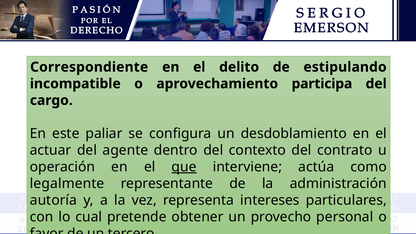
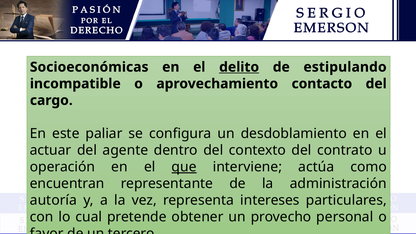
Correspondiente: Correspondiente -> Socioeconómicas (89, 67)
delito underline: none -> present (239, 67)
participa: participa -> contacto (322, 84)
legalmente: legalmente -> encuentran (67, 184)
